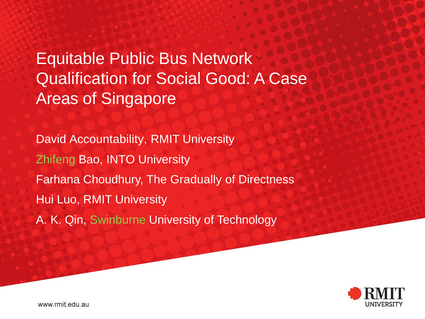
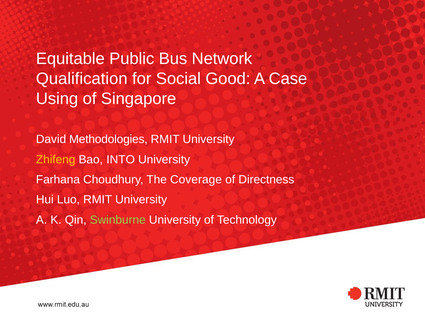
Areas: Areas -> Using (57, 98)
Accountability: Accountability -> Methodologies (108, 139)
Zhifeng colour: light green -> yellow (56, 159)
Gradually: Gradually -> Coverage (196, 179)
